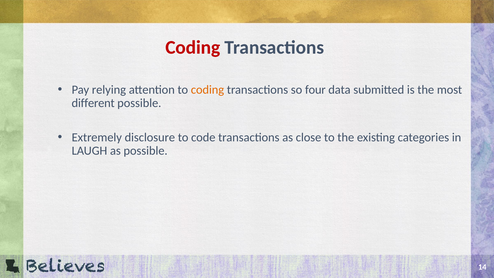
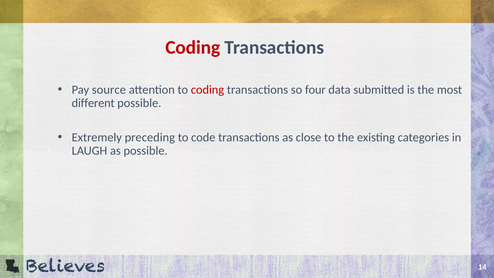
relying: relying -> source (109, 90)
coding colour: orange -> red (207, 90)
disclosure: disclosure -> preceding (150, 137)
